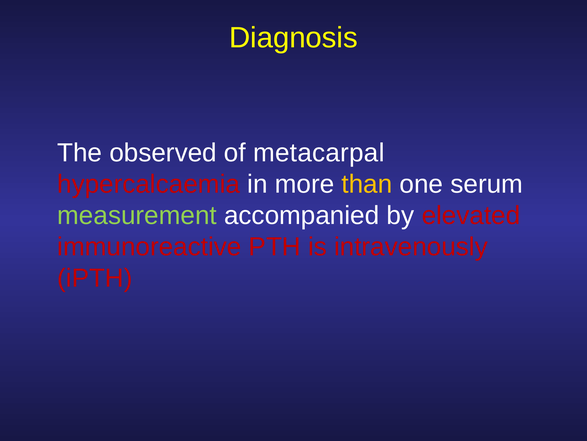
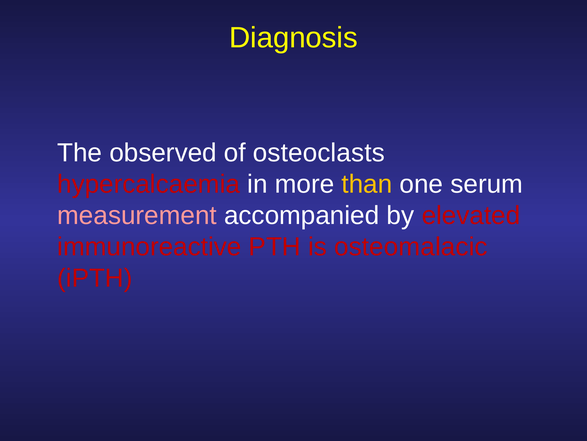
metacarpal: metacarpal -> osteoclasts (319, 152)
measurement colour: light green -> pink (137, 215)
intravenously: intravenously -> osteomalacic (411, 246)
